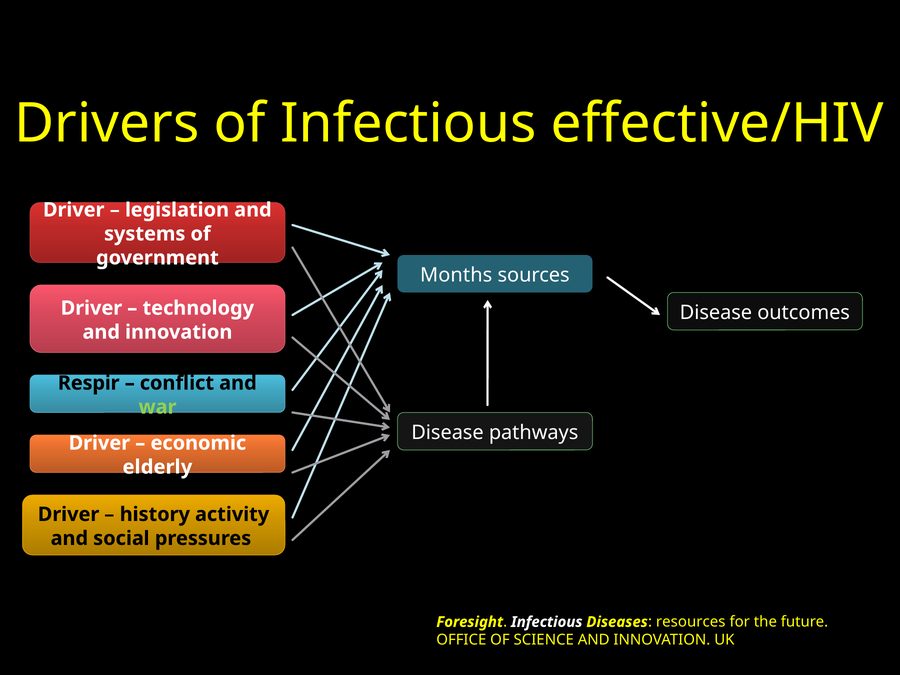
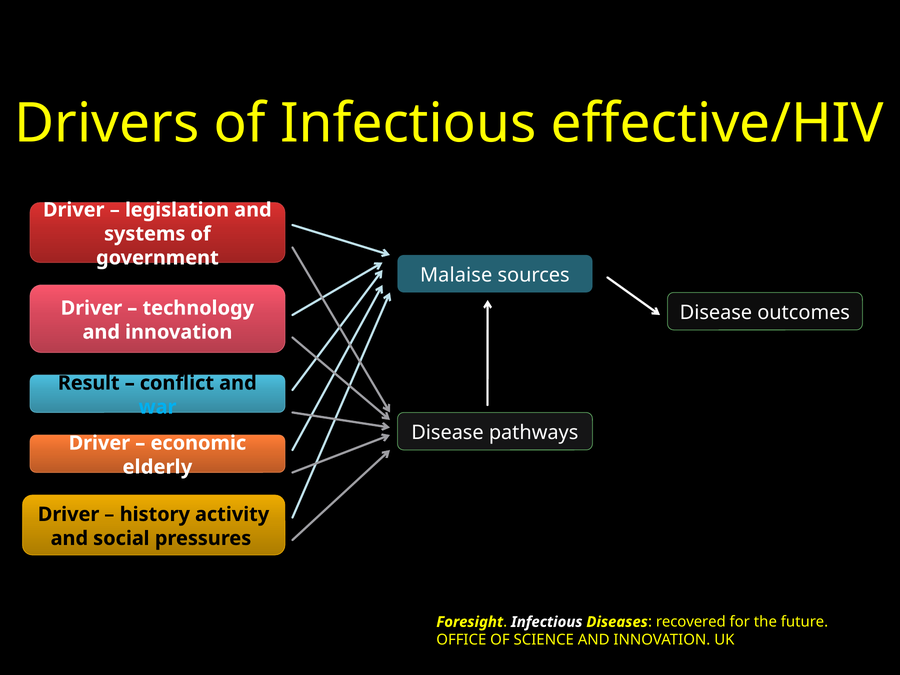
Months: Months -> Malaise (456, 275)
Respir: Respir -> Result (89, 383)
war colour: light green -> light blue (158, 407)
resources: resources -> recovered (691, 622)
